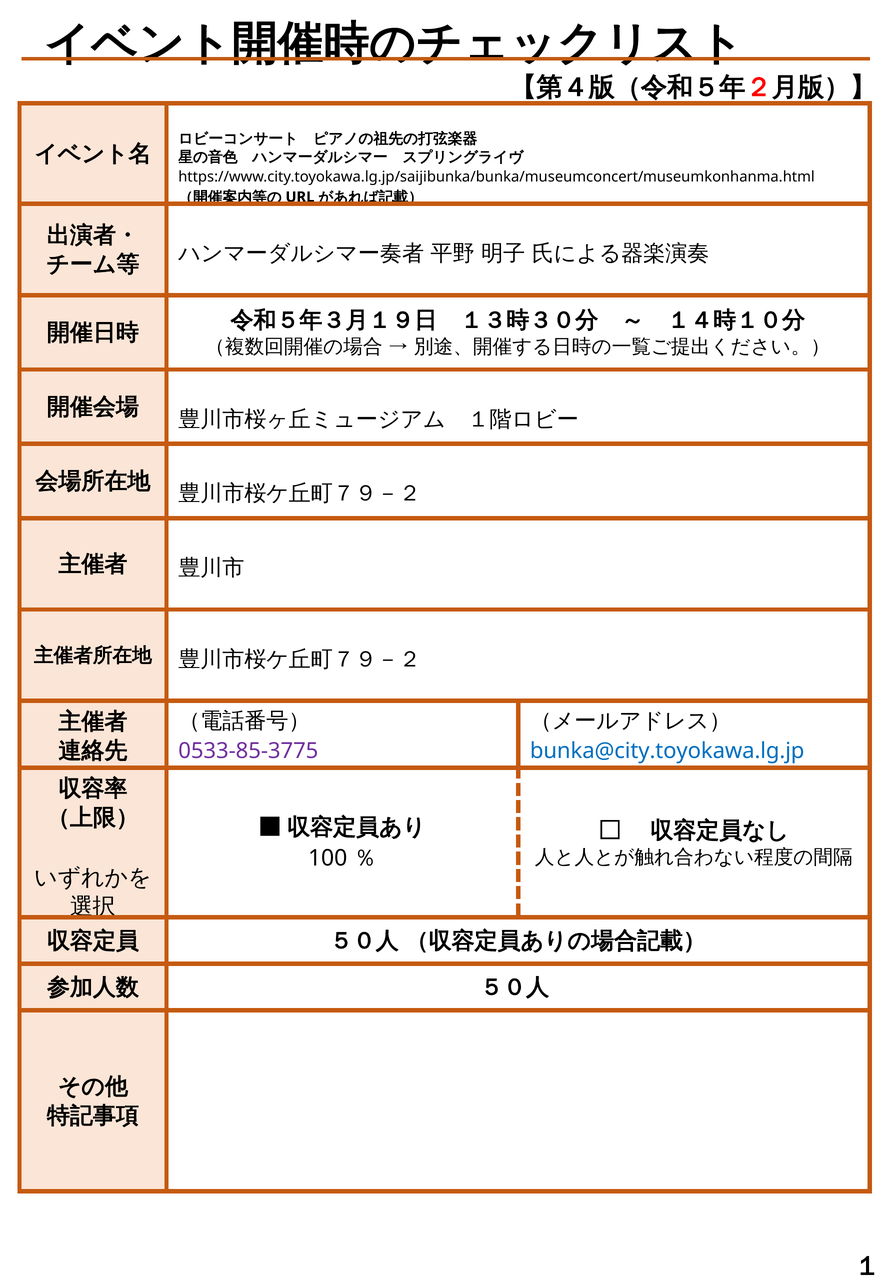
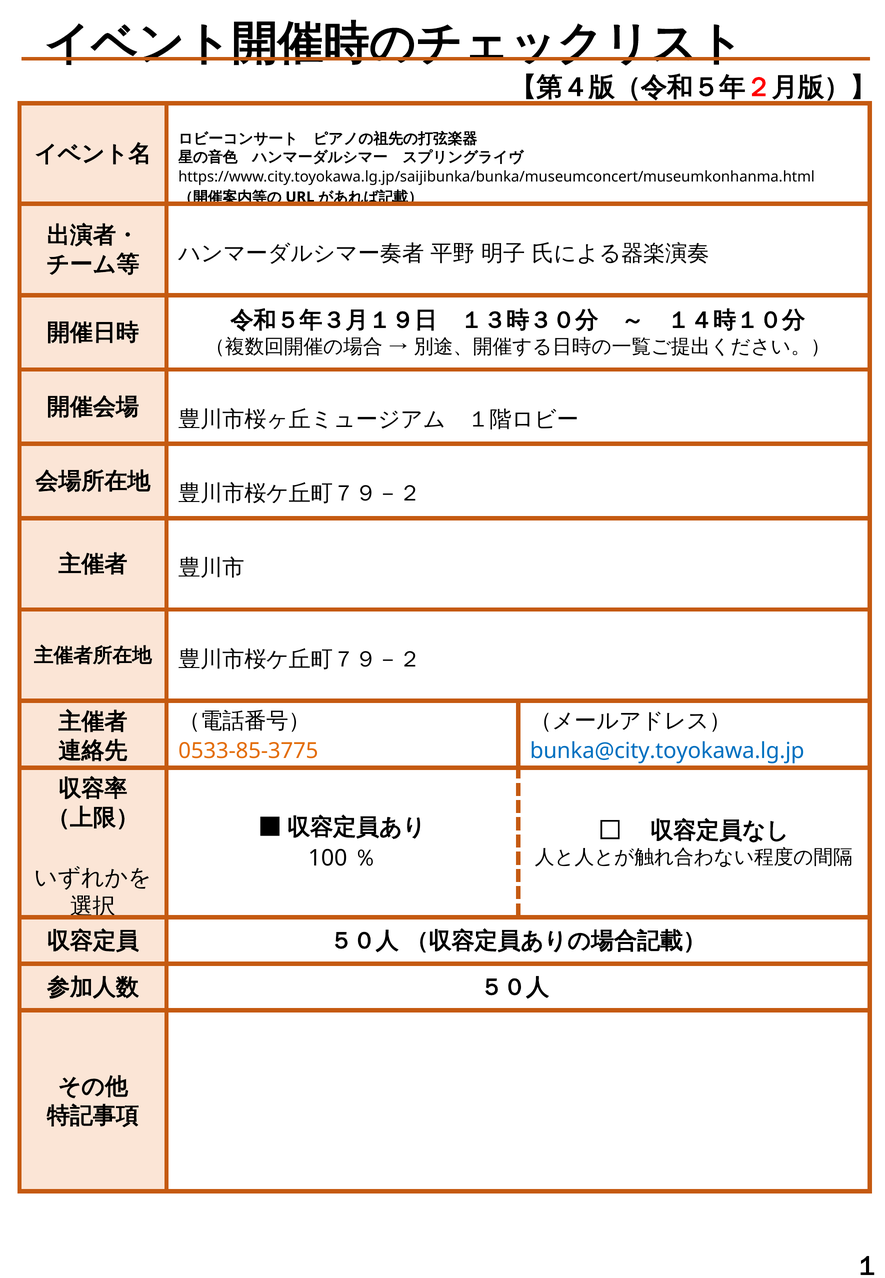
0533-85-3775 colour: purple -> orange (248, 751)
